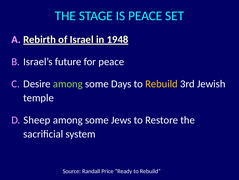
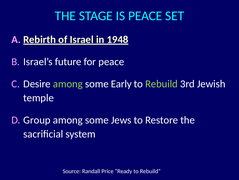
Days: Days -> Early (121, 83)
Rebuild colour: yellow -> light green (161, 83)
Sheep: Sheep -> Group (37, 119)
